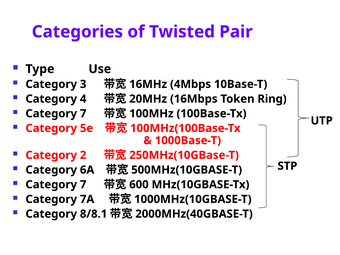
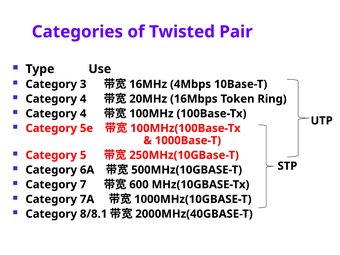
7: 7 -> 4 (83, 114)
2: 2 -> 5 (83, 155)
